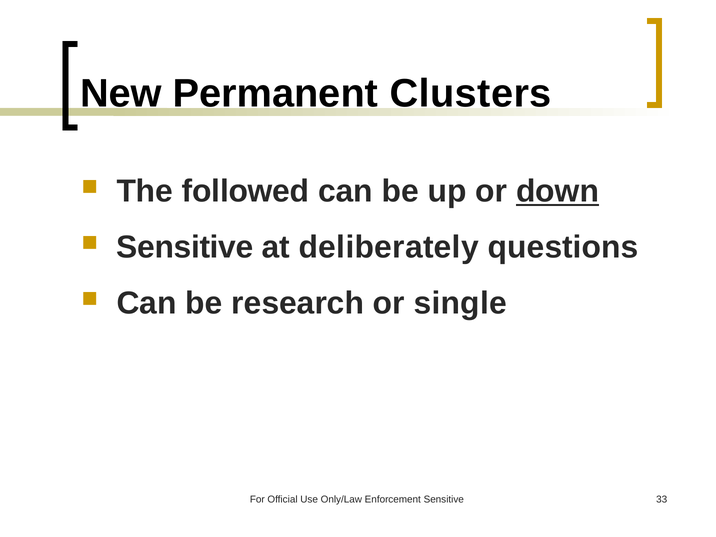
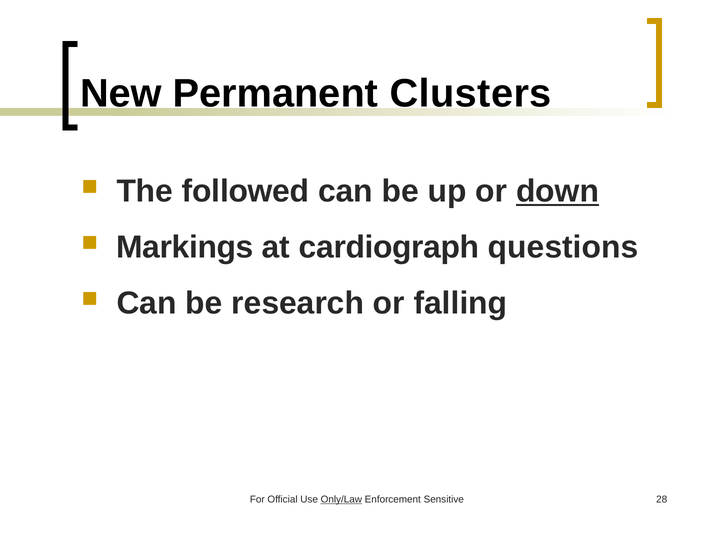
Sensitive: Sensitive -> Markings (185, 247)
deliberately: deliberately -> cardiograph (389, 247)
single: single -> falling (460, 303)
Only/Law underline: none -> present (341, 500)
33: 33 -> 28 (662, 500)
